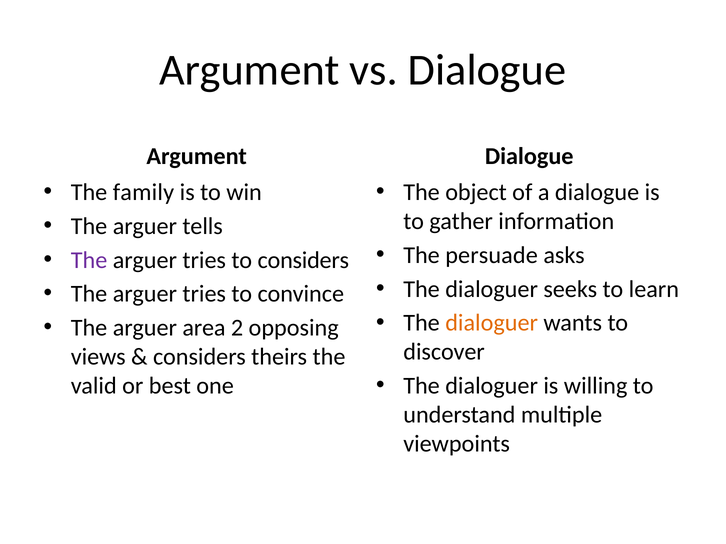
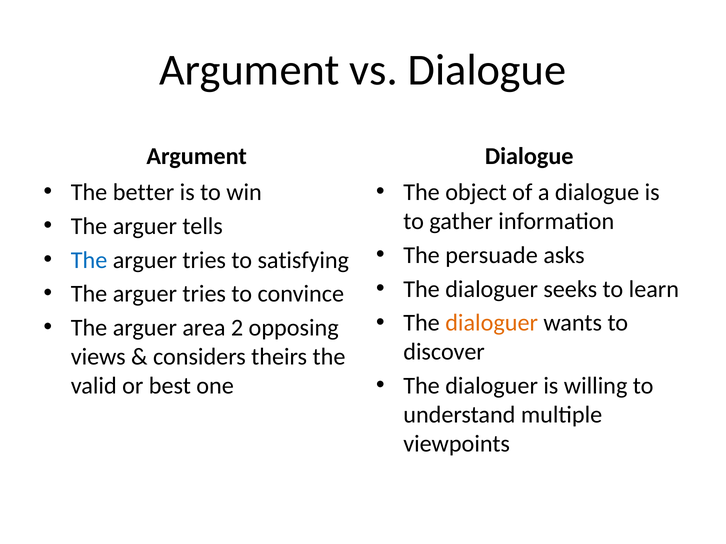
family: family -> better (144, 193)
The colour: purple -> blue (89, 260)
to considers: considers -> satisfying (303, 260)
